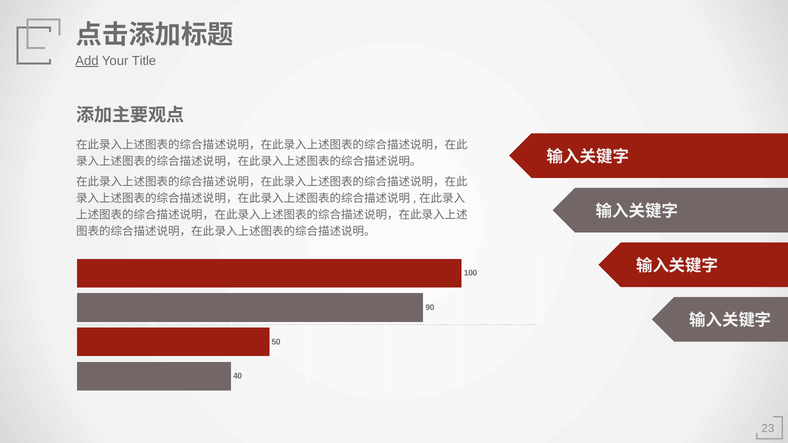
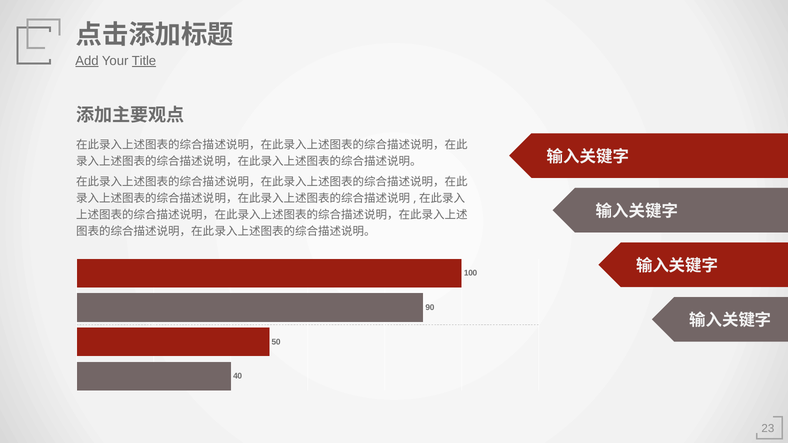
Title underline: none -> present (144, 61)
